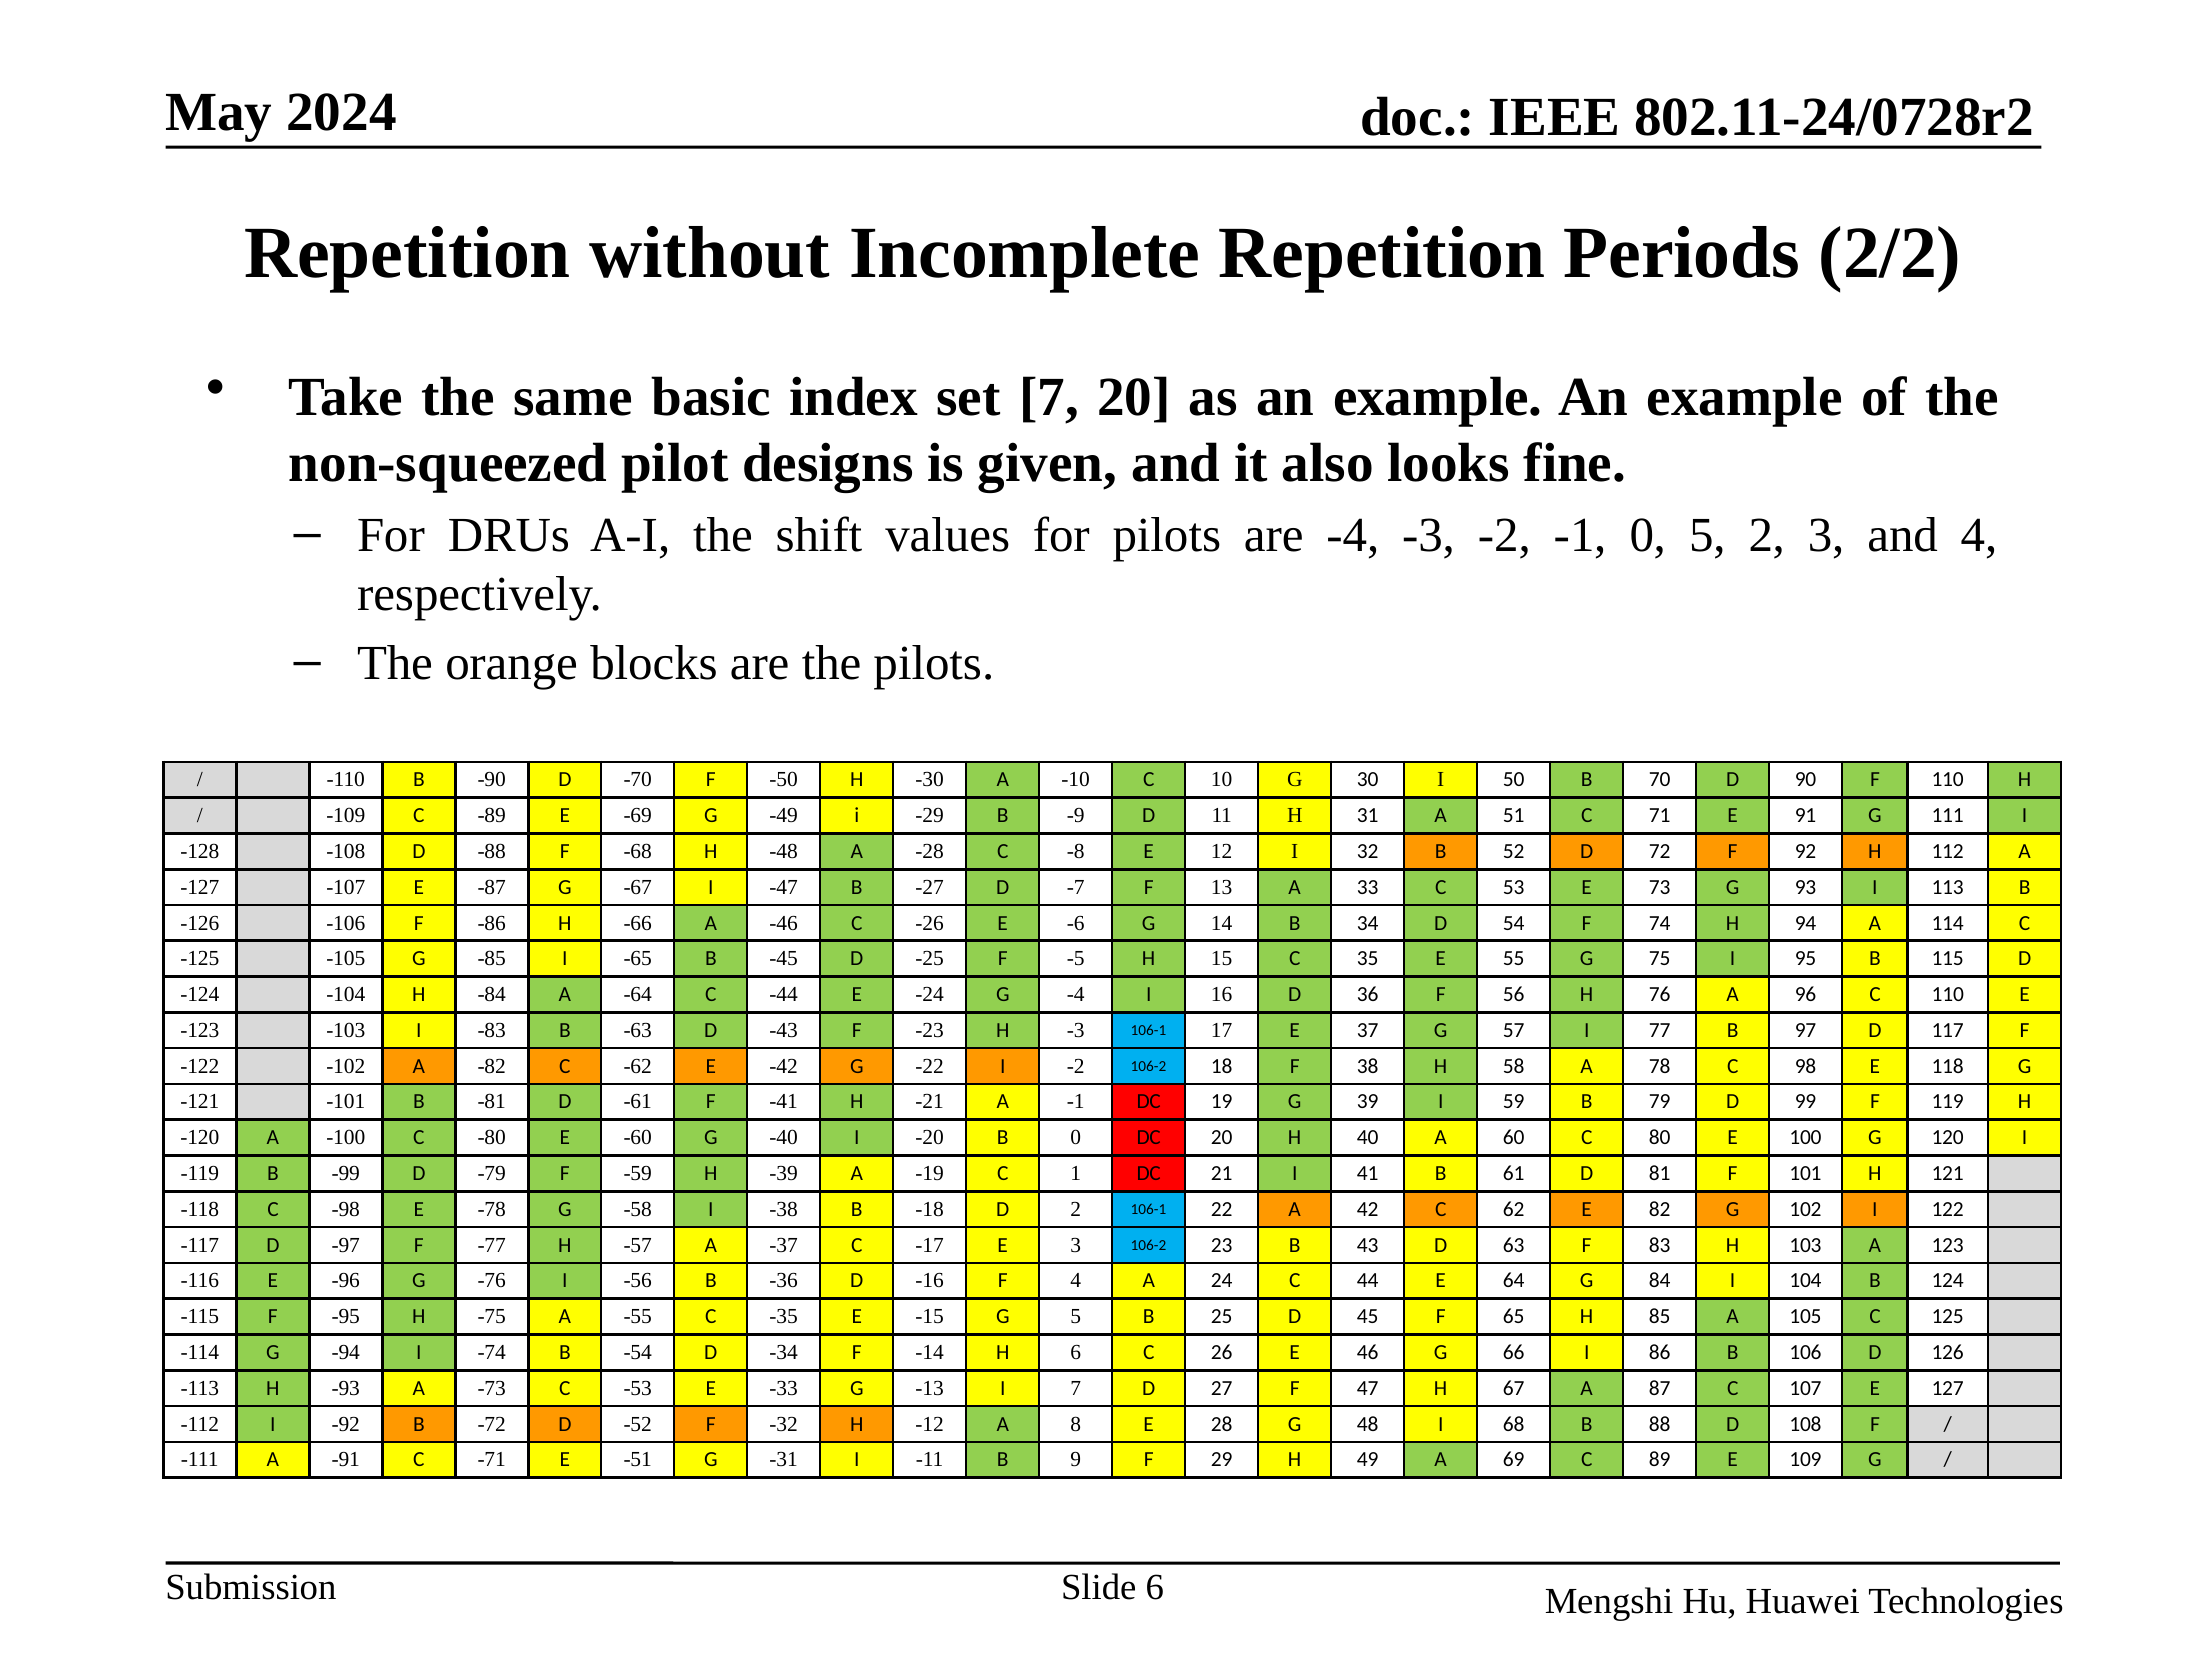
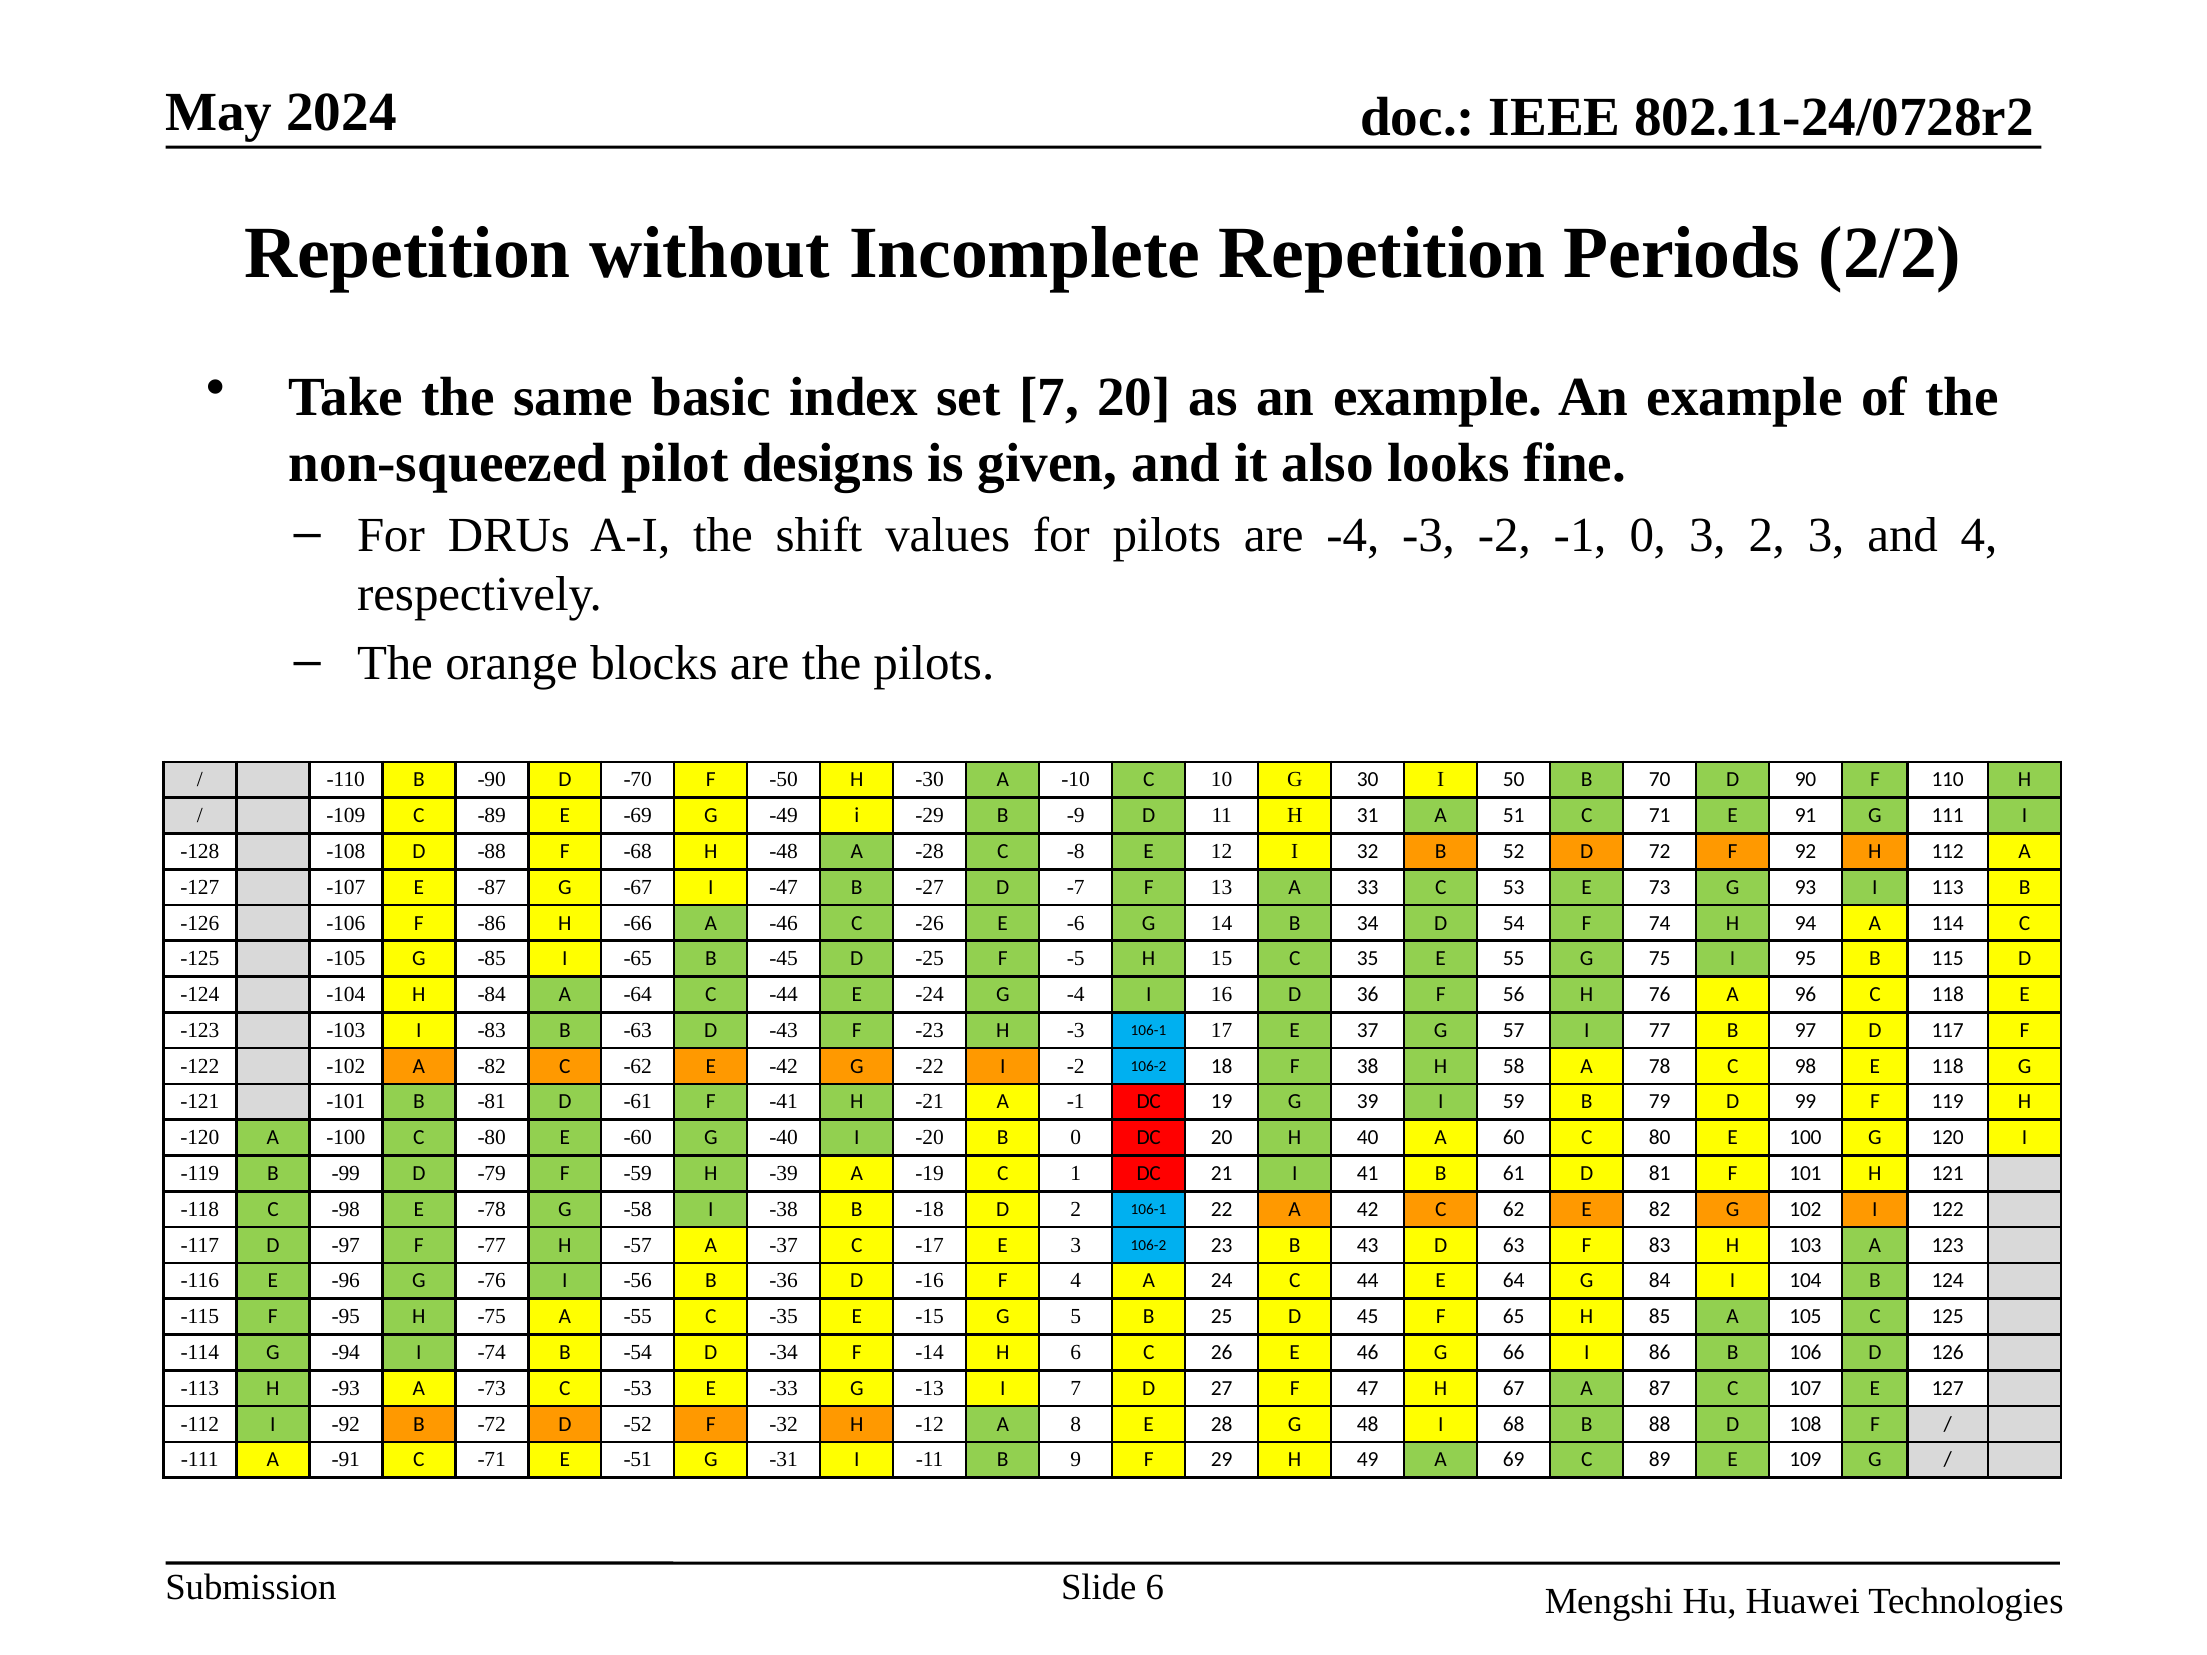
0 5: 5 -> 3 (1707, 536)
C 110: 110 -> 118 (1948, 995)
